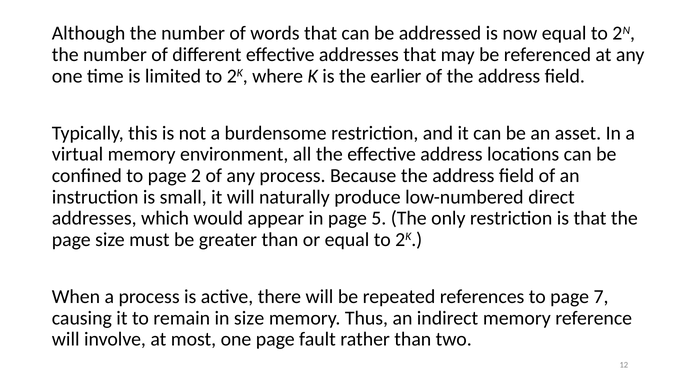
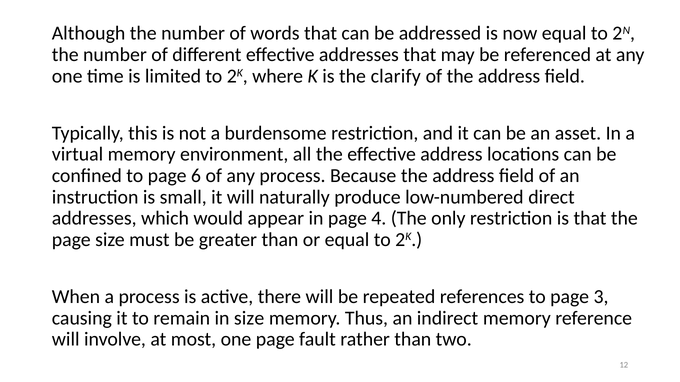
earlier: earlier -> clarify (396, 76)
2: 2 -> 6 (196, 176)
5: 5 -> 4 (379, 219)
7: 7 -> 3 (601, 297)
